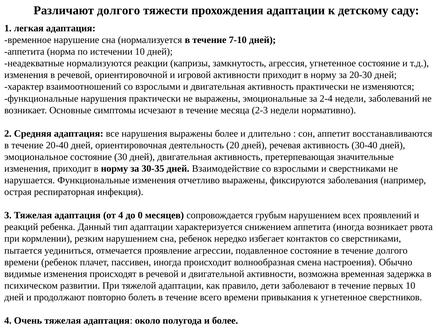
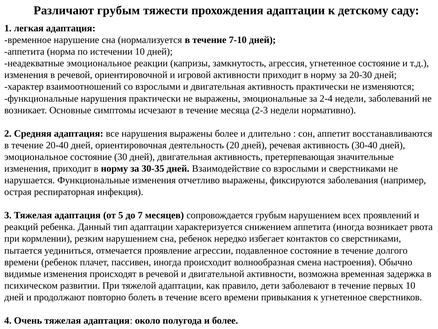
Различают долгого: долгого -> грубым (119, 10)
неадекватные нормализуются: нормализуются -> эмоциональное (99, 63)
от 4: 4 -> 5 (121, 215)
0: 0 -> 7 (140, 215)
